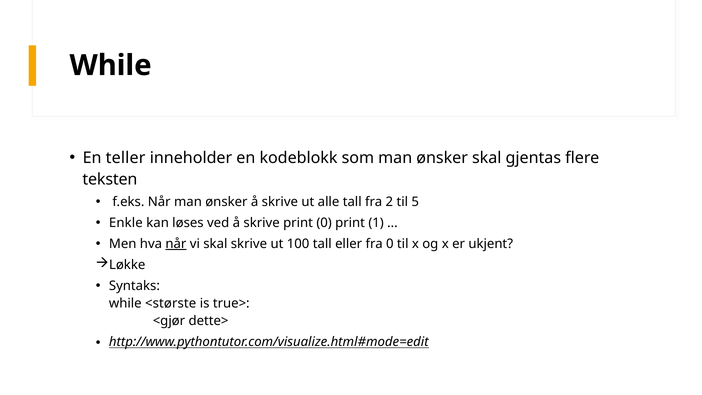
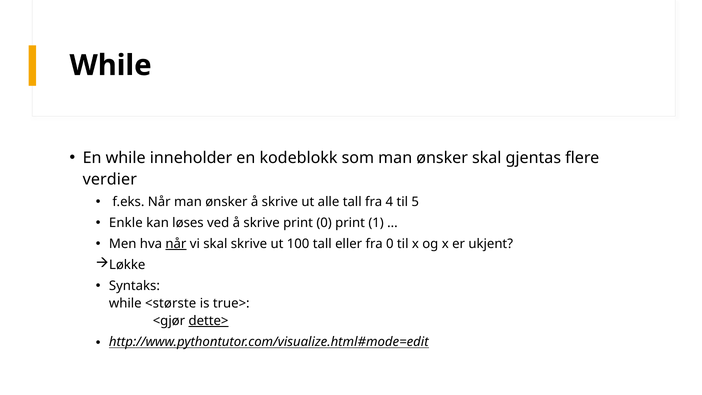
En teller: teller -> while (126, 158)
teksten: teksten -> verdier (110, 179)
2: 2 -> 4 (389, 202)
dette> underline: none -> present (209, 321)
